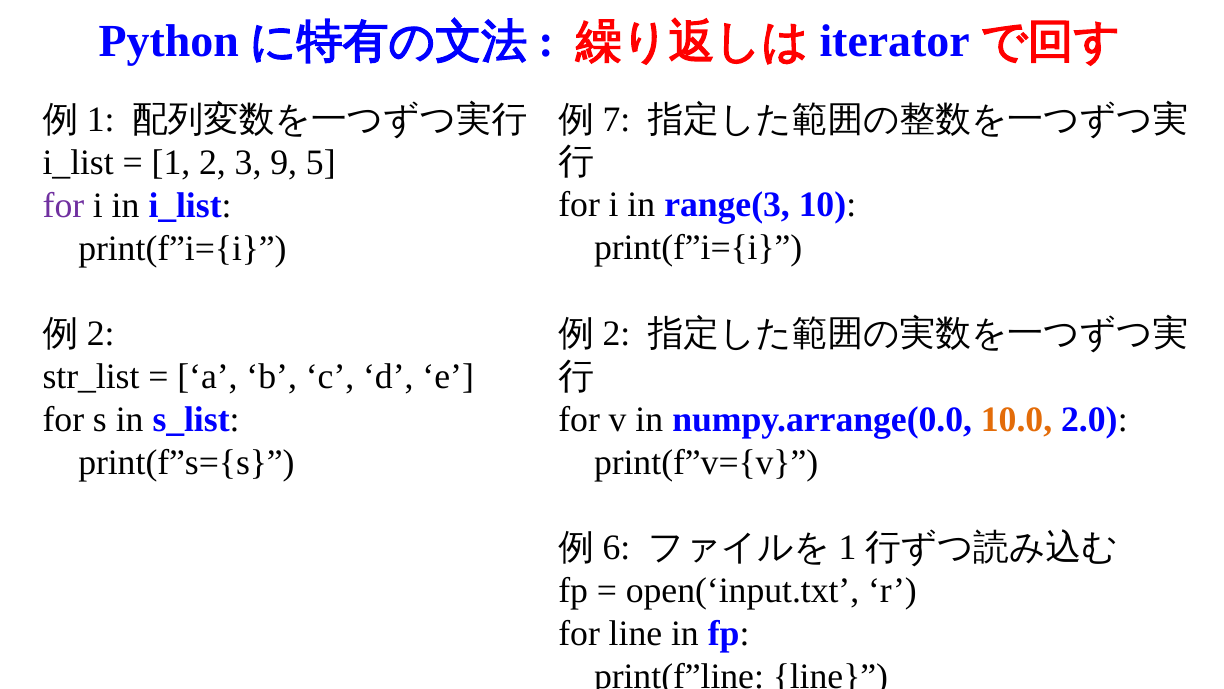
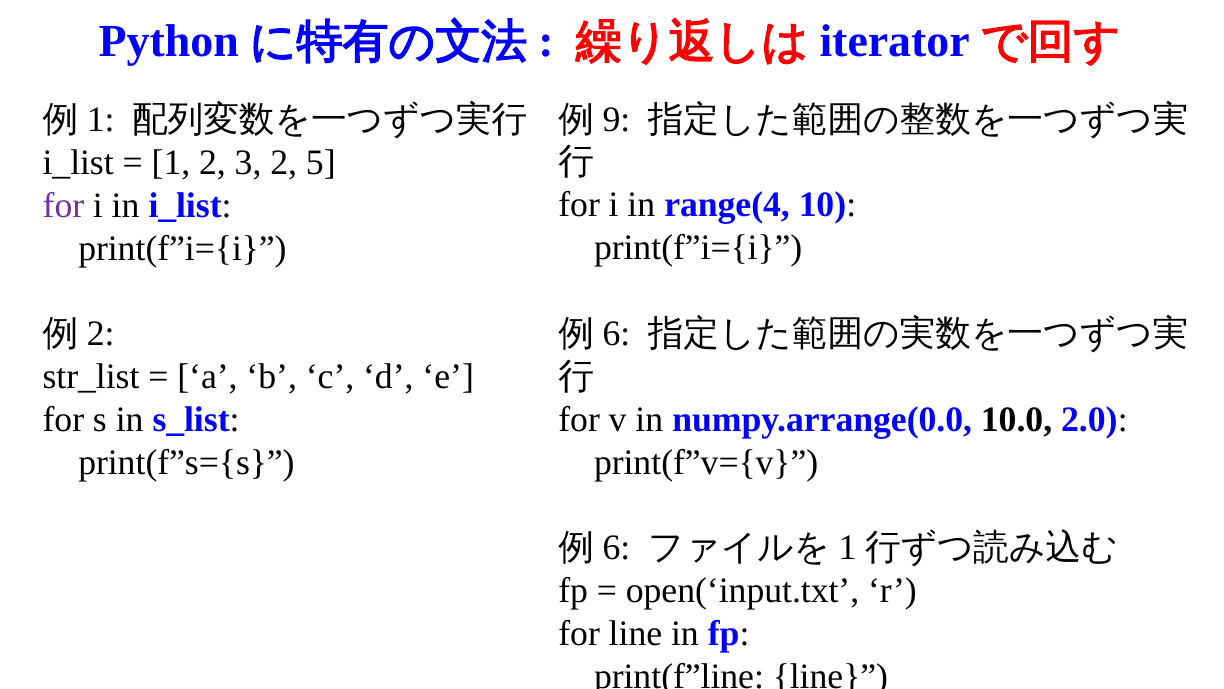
7: 7 -> 9 (616, 119)
3 9: 9 -> 2 (284, 162)
range(3: range(3 -> range(4 (727, 205)
2: 2 -> 6 (616, 333)
10.0 colour: orange -> black (1017, 419)
